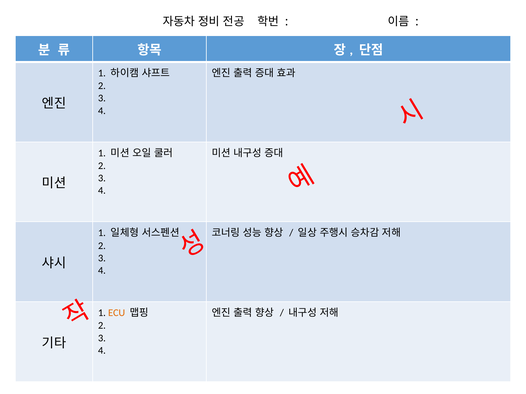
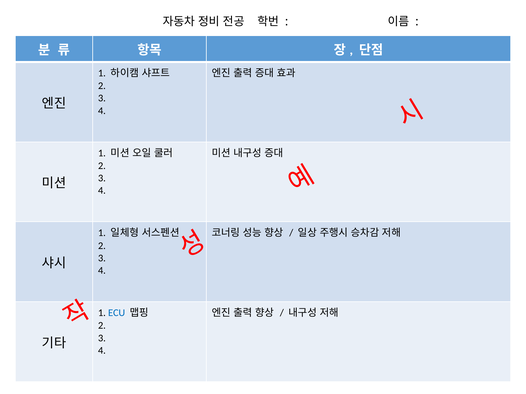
ECU colour: orange -> blue (117, 313)
